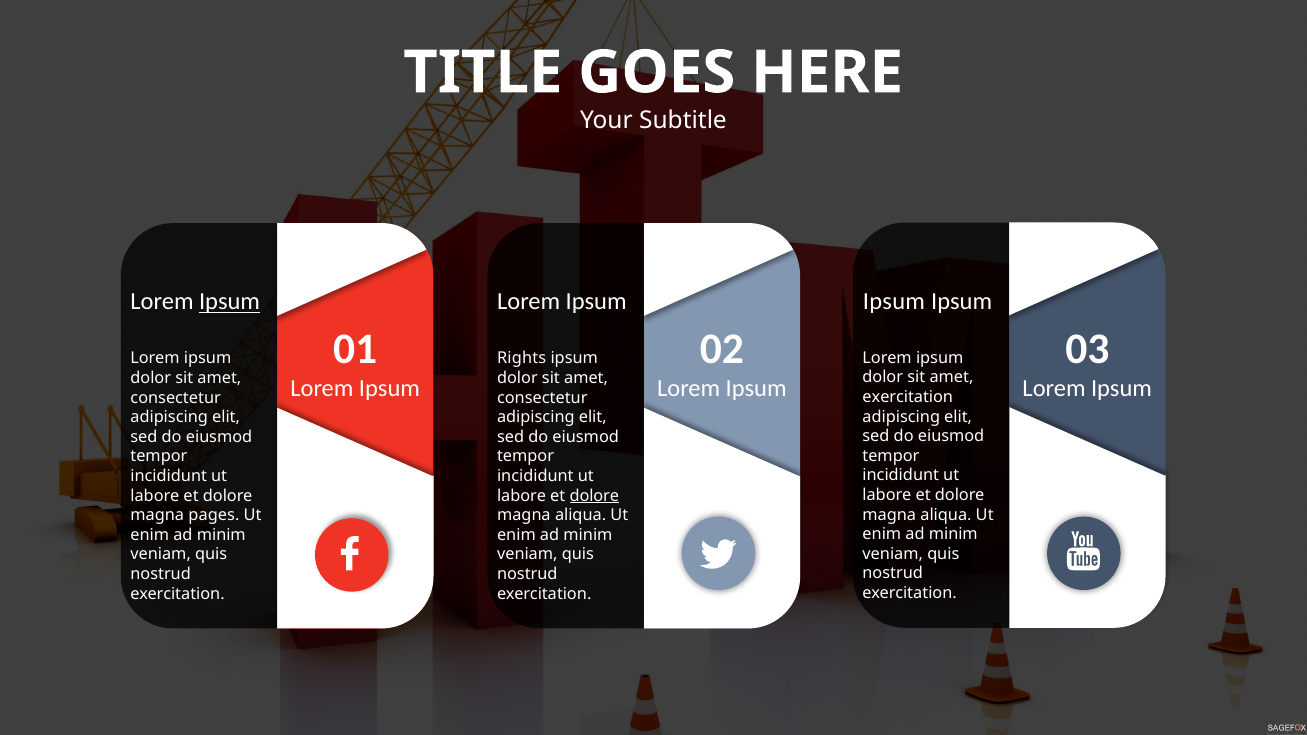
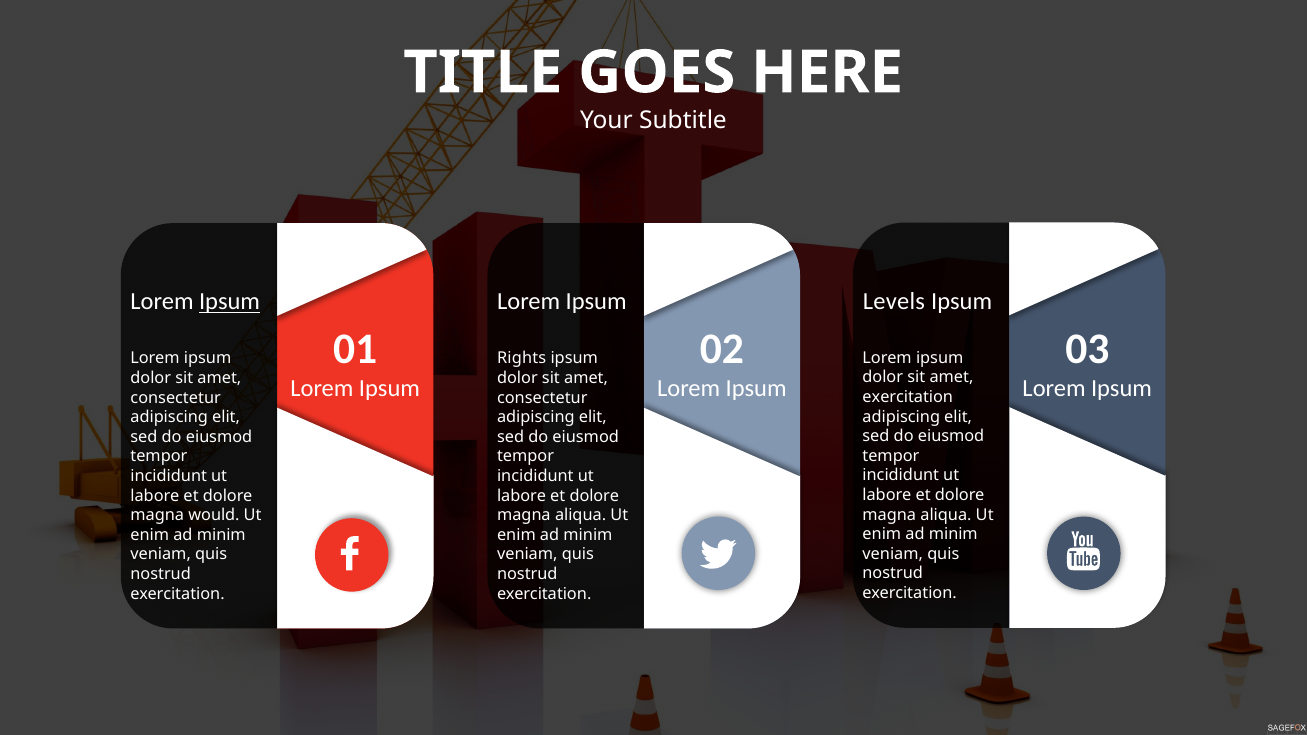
Ipsum: Ipsum -> Levels (894, 301)
dolore underline: present -> none (594, 496)
pages: pages -> would (214, 515)
